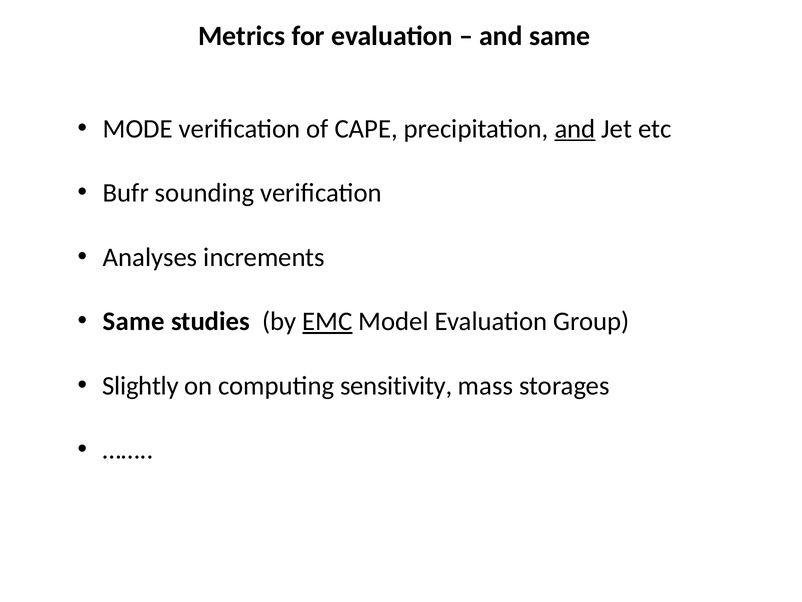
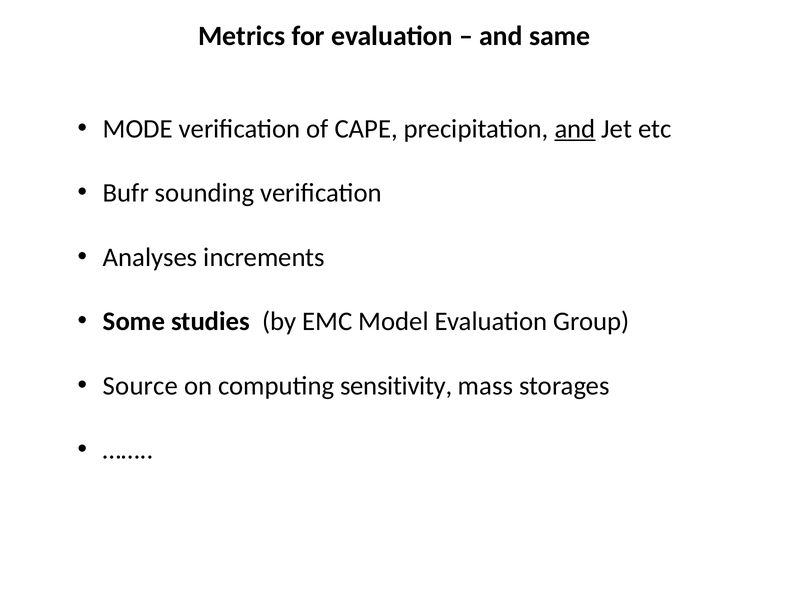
Same: Same -> Some (134, 321)
EMC underline: present -> none (327, 321)
Slightly: Slightly -> Source (140, 385)
